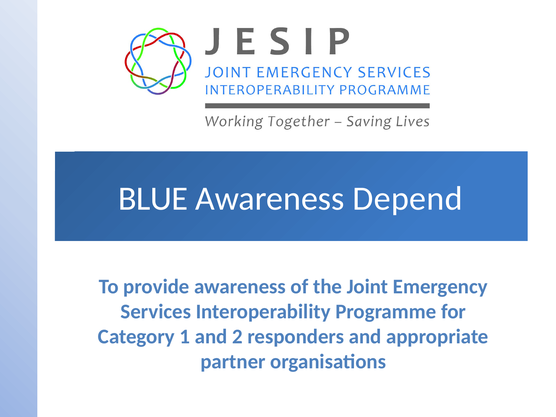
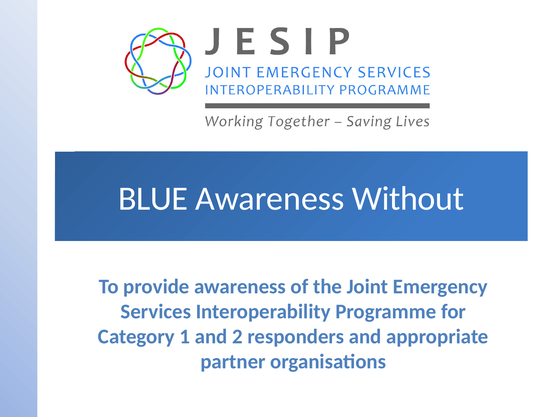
Depend: Depend -> Without (408, 199)
